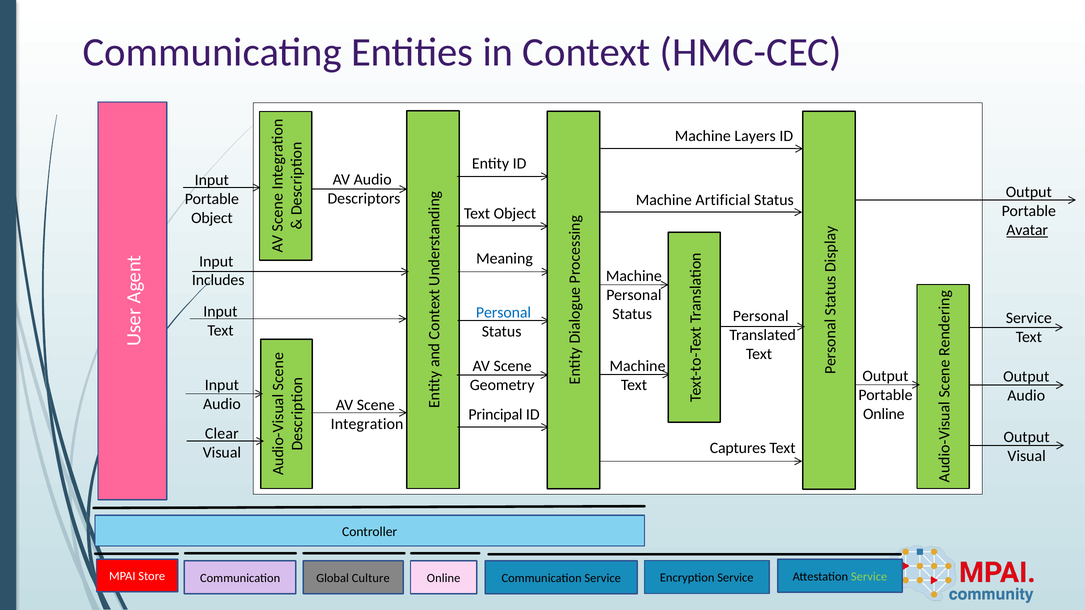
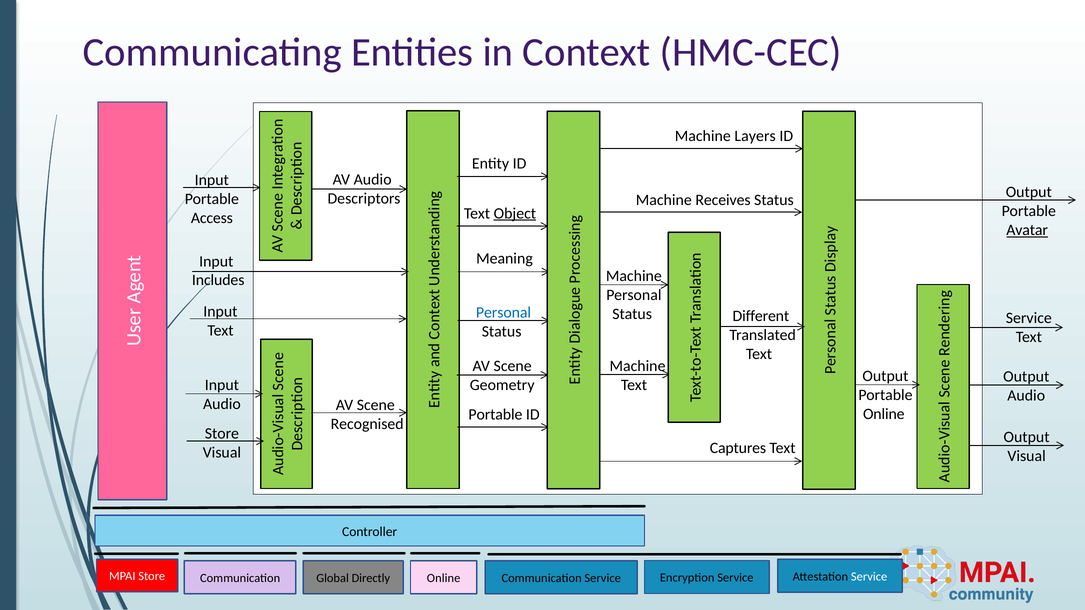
Artificial: Artificial -> Receives (723, 200)
Object underline: none -> present (515, 213)
Object: Object -> Access (212, 218)
Personal: Personal -> Different (761, 316)
Principal: Principal -> Portable (495, 415)
Integration: Integration -> Recognised (367, 424)
Clear: Clear -> Store (222, 434)
Service colour: light green -> white (869, 577)
Culture: Culture -> Directly (371, 579)
